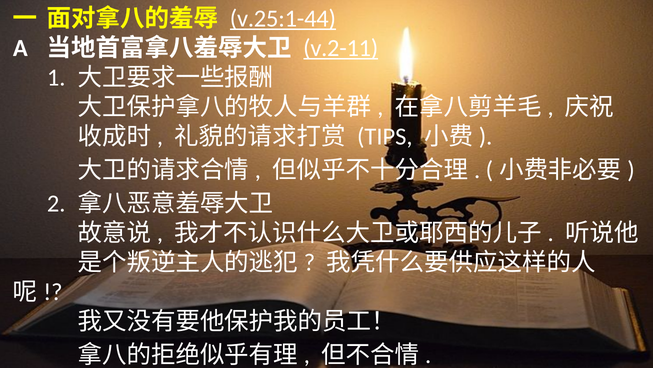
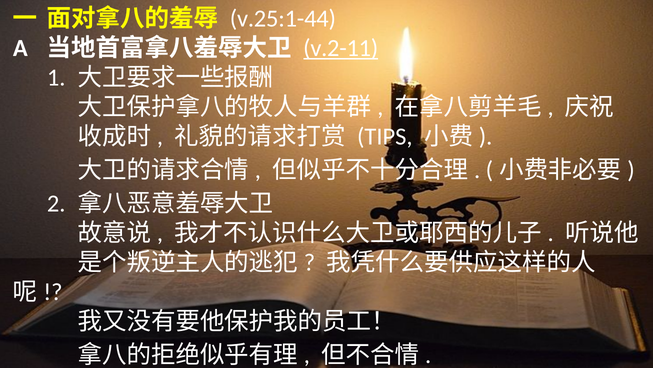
v.25:1-44 underline: present -> none (283, 19)
